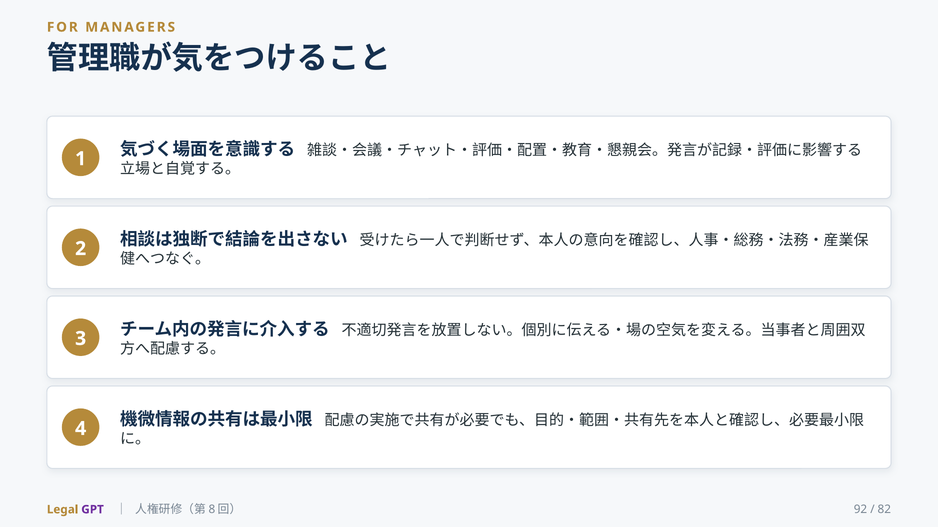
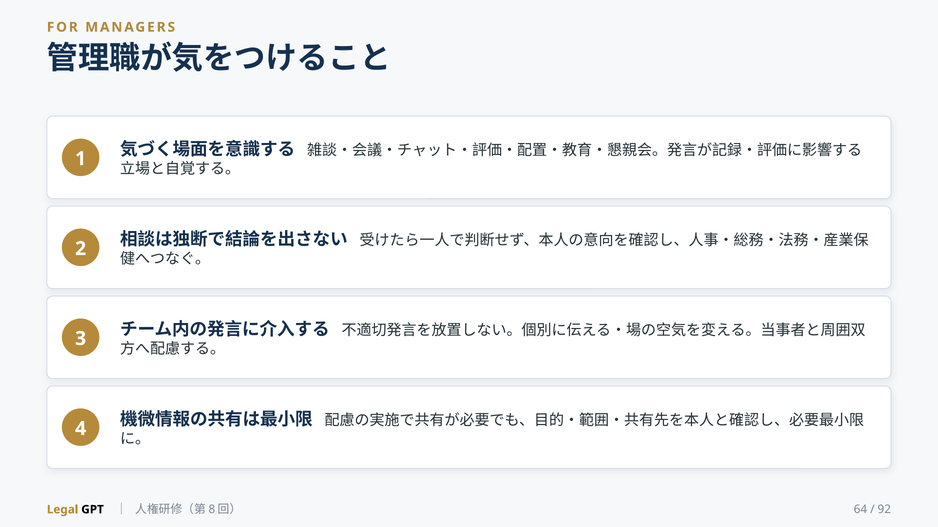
GPT colour: purple -> black (93, 510)
92: 92 -> 64 (861, 510)
82: 82 -> 92 (884, 510)
